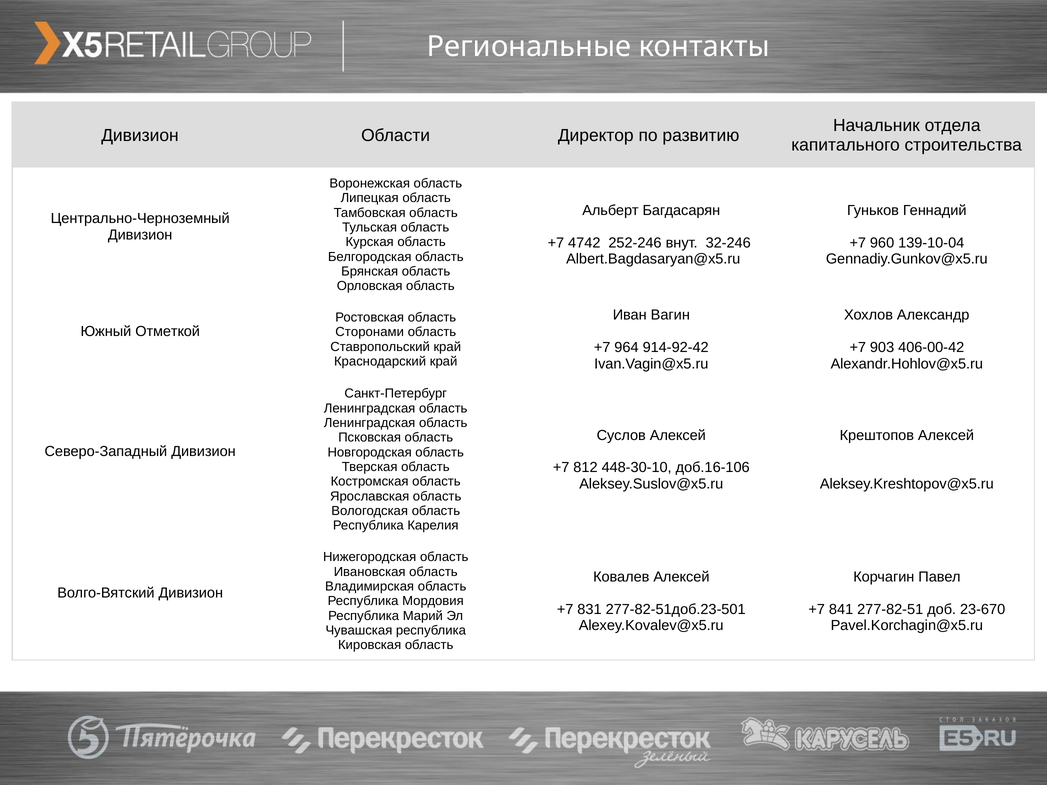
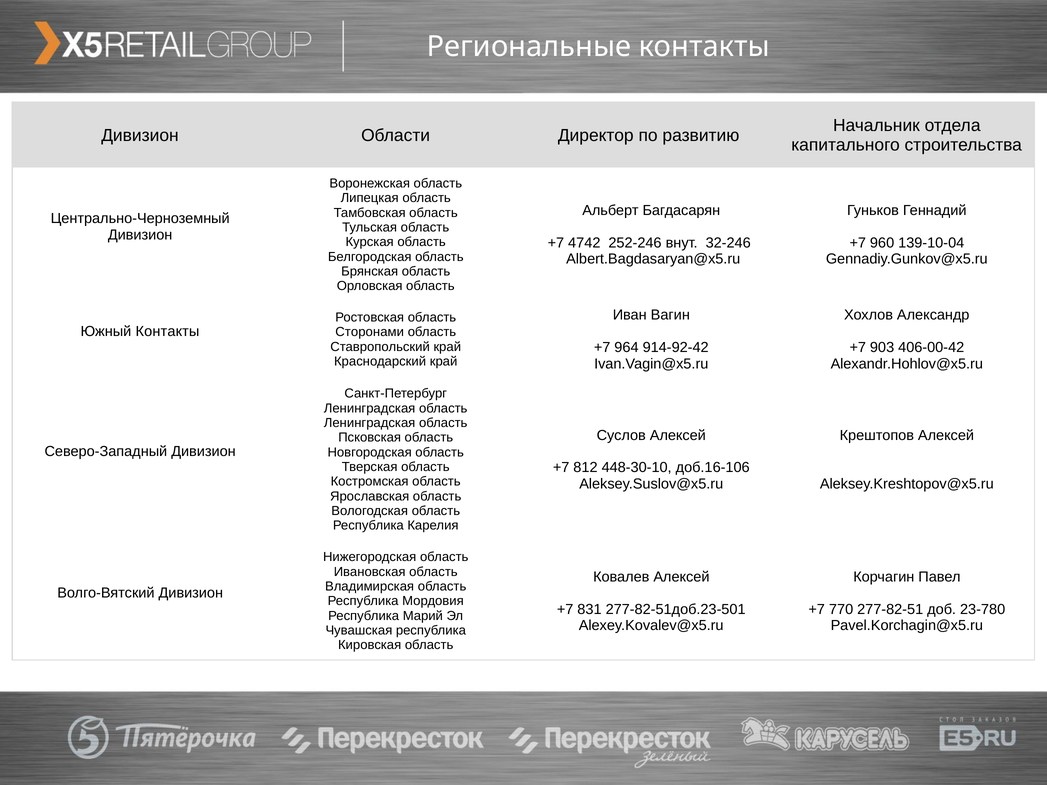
Южный Отметкой: Отметкой -> Контакты (167, 331)
841: 841 -> 770 (841, 609)
23-670: 23-670 -> 23-780 (983, 609)
